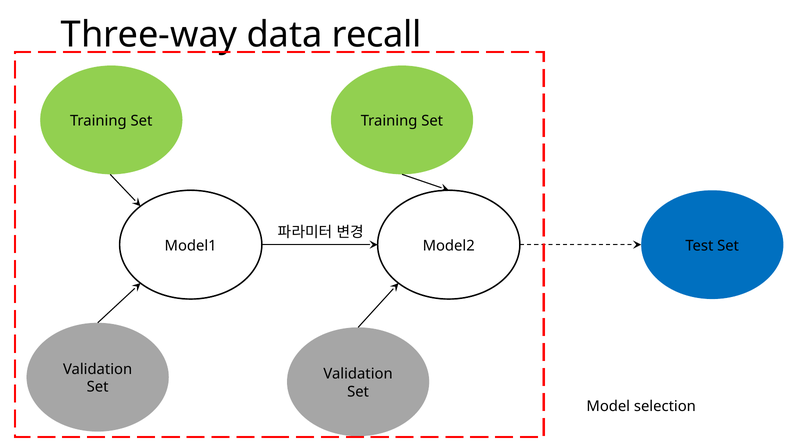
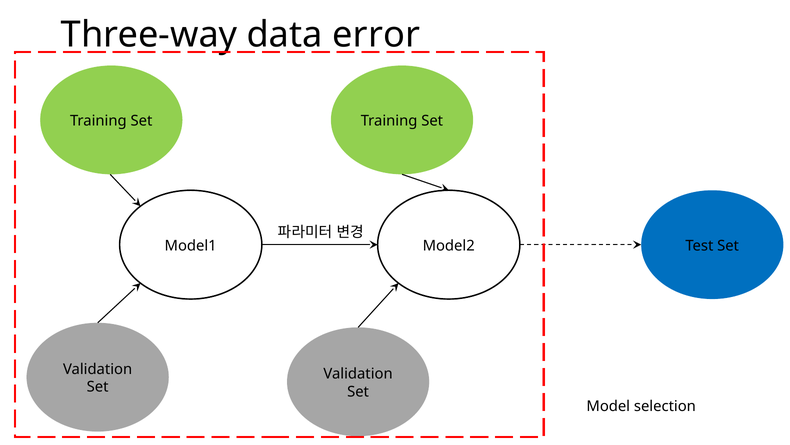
recall: recall -> error (376, 35)
